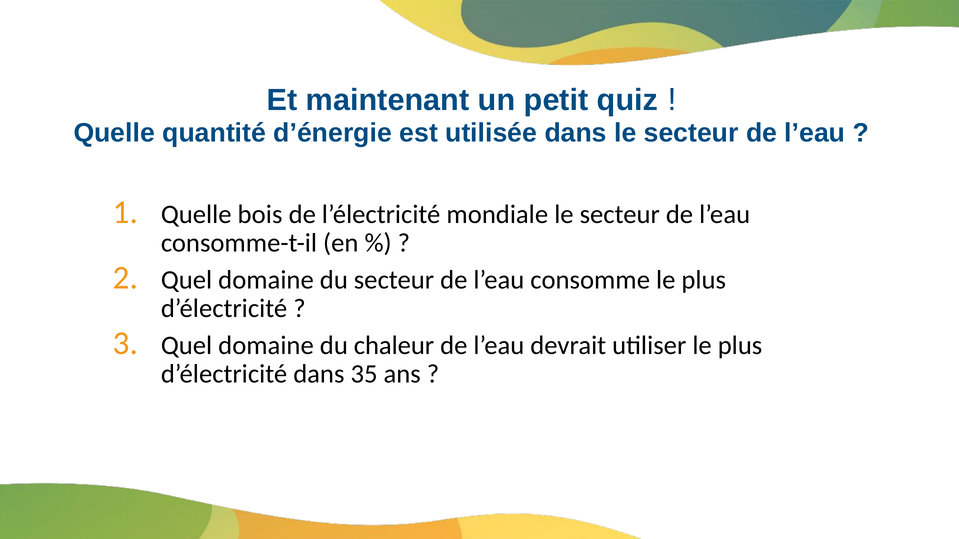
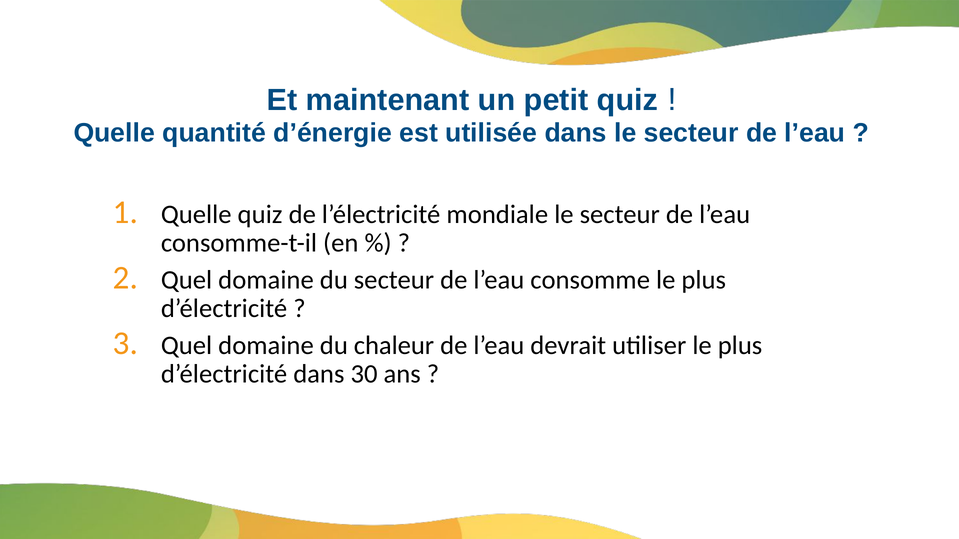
Quelle bois: bois -> quiz (260, 215)
35: 35 -> 30 (364, 374)
